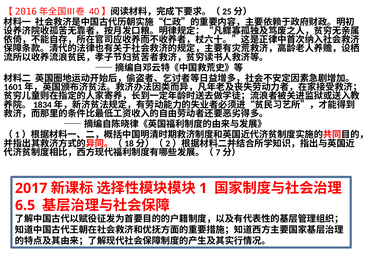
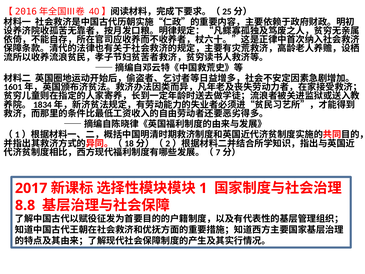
6.5: 6.5 -> 8.8 (25, 205)
